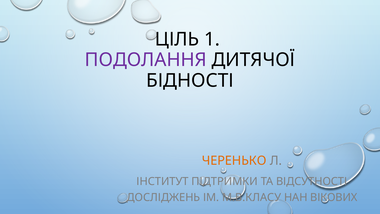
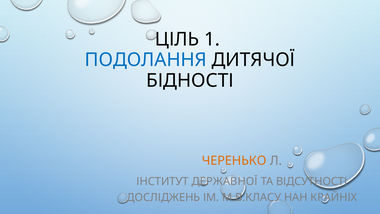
ПОДОЛАННЯ colour: purple -> blue (146, 60)
ПІДТРИМКИ: ПІДТРИМКИ -> ДЕРЖАВНОЇ (225, 181)
ВІКОВИХ: ВІКОВИХ -> КРАЙНІХ (334, 197)
